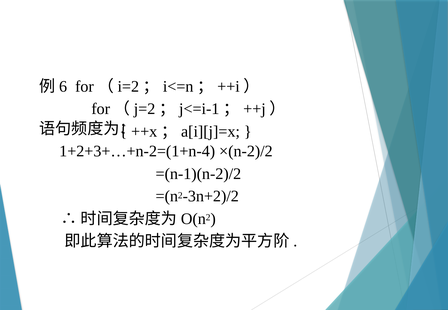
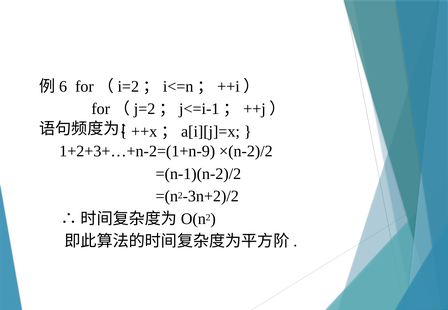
1+2+3+…+n-2=(1+n-4: 1+2+3+…+n-2=(1+n-4 -> 1+2+3+…+n-2=(1+n-9 (137, 151)
